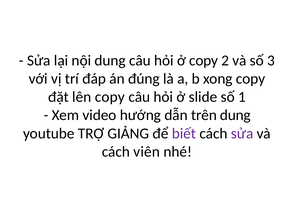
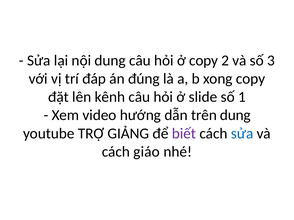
lên copy: copy -> kênh (110, 97)
sửa colour: purple -> blue (242, 134)
viên: viên -> giáo (147, 152)
